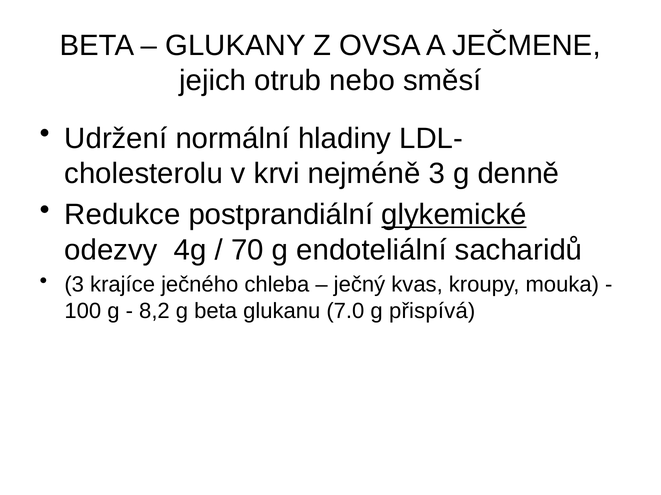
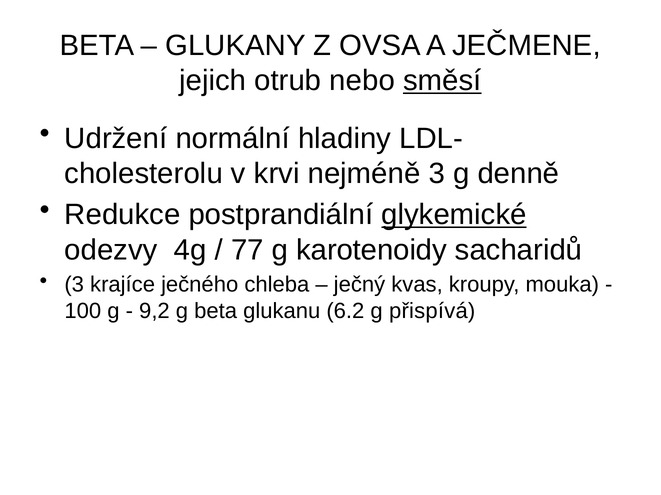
směsí underline: none -> present (442, 81)
70: 70 -> 77 (247, 250)
endoteliální: endoteliální -> karotenoidy (372, 250)
8,2: 8,2 -> 9,2 (154, 312)
7.0: 7.0 -> 6.2 (345, 312)
